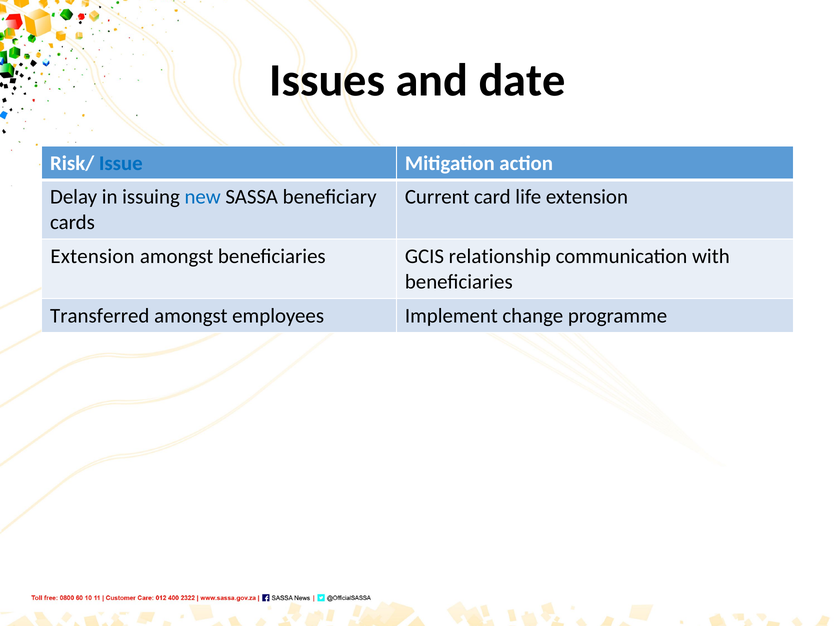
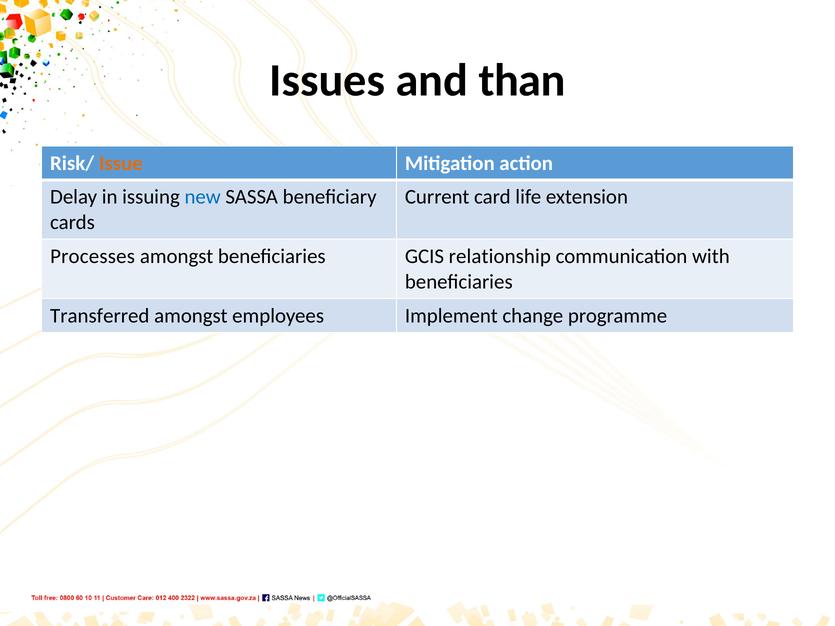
date: date -> than (522, 80)
Issue colour: blue -> orange (121, 163)
Extension: Extension -> Processes (93, 256)
